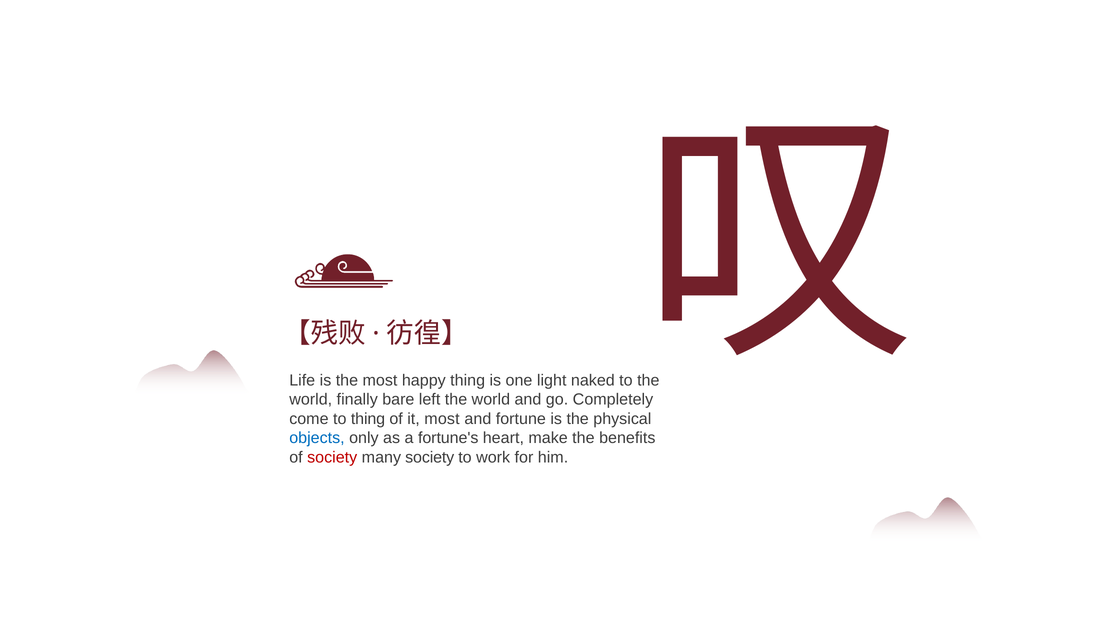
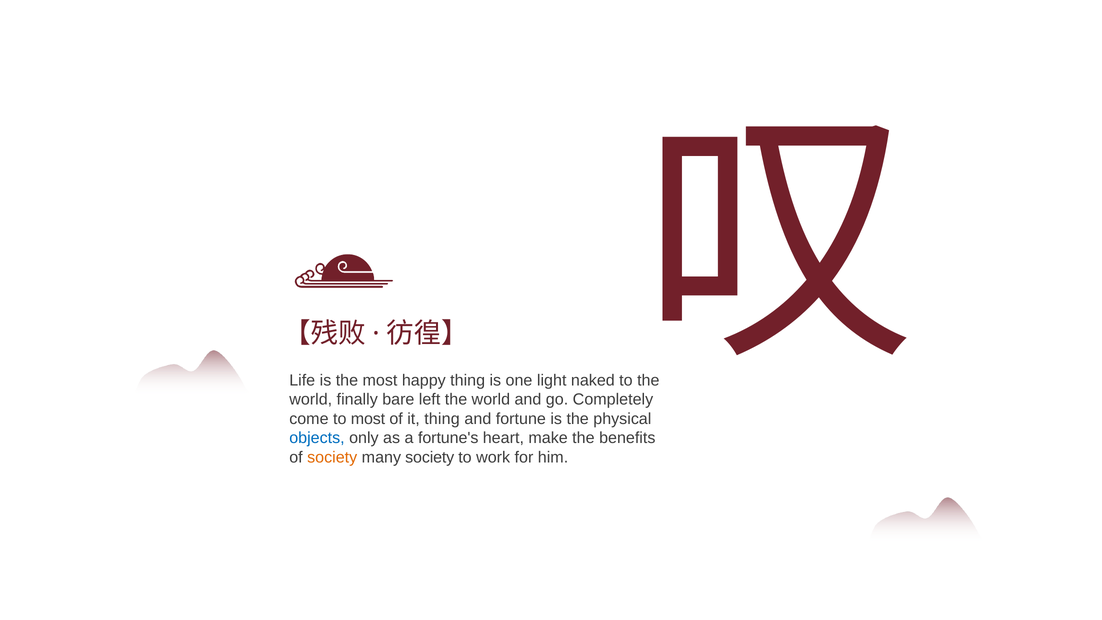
to thing: thing -> most (368, 419)
it most: most -> thing (442, 419)
society colour: red -> orange (332, 457)
